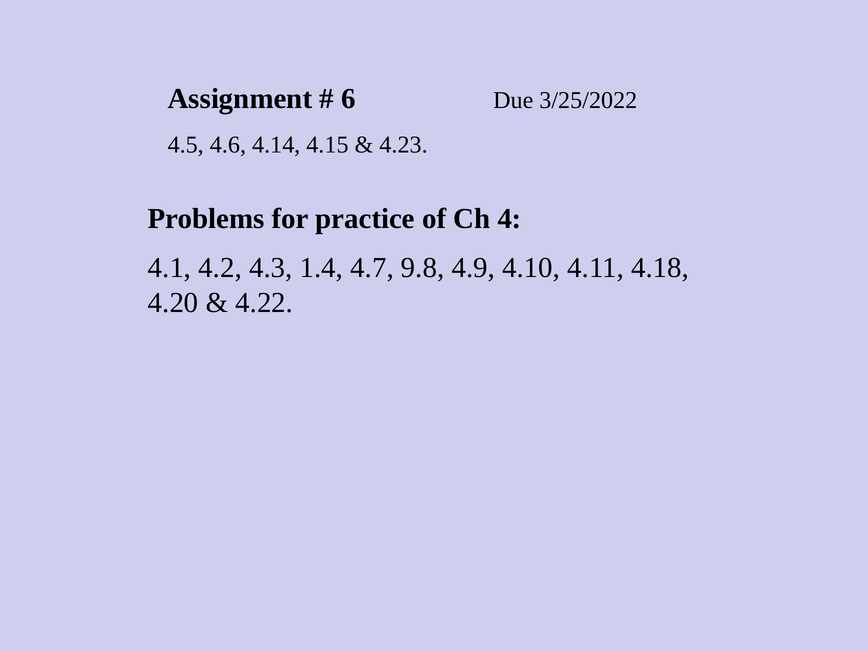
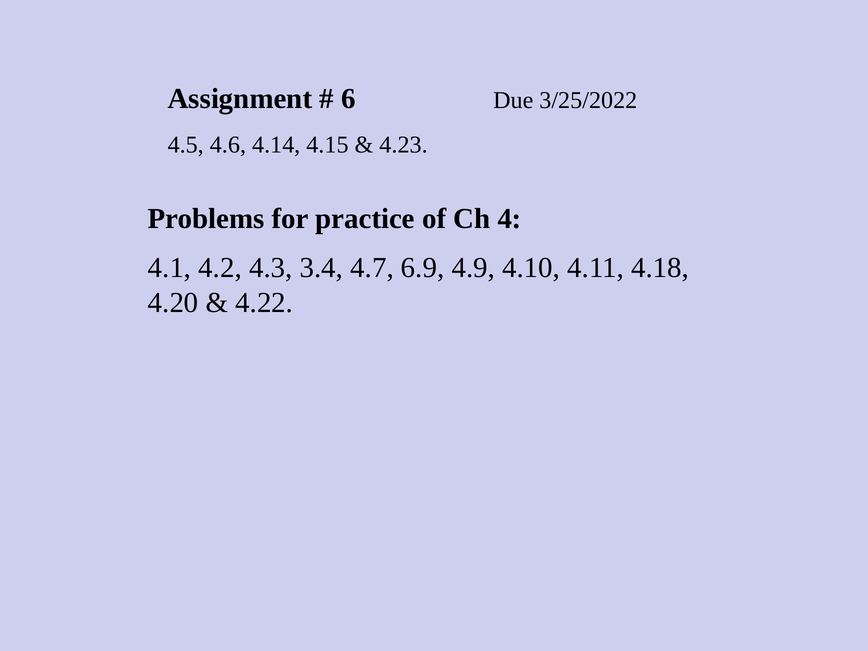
1.4: 1.4 -> 3.4 (321, 268)
9.8: 9.8 -> 6.9 (423, 268)
